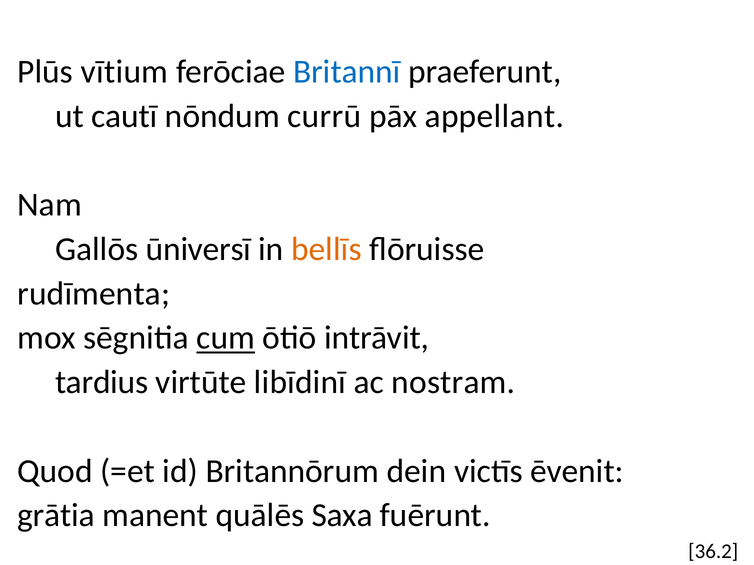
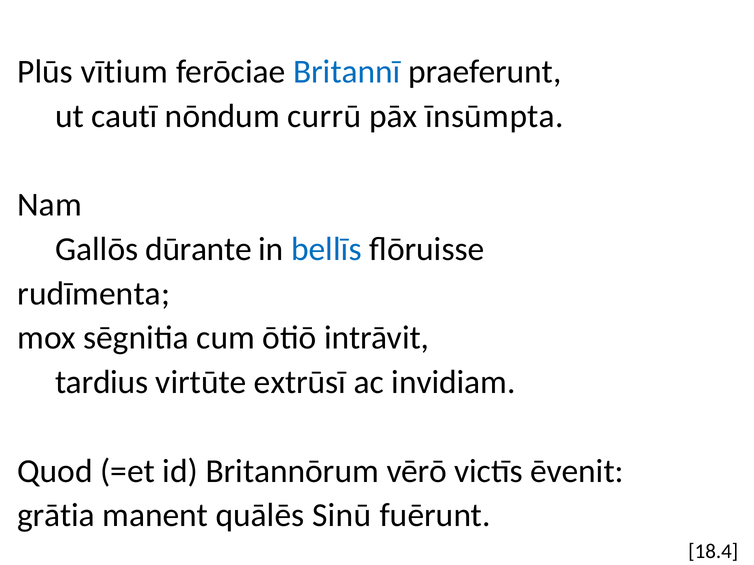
appellant: appellant -> īnsūmpta (494, 116)
ūniversī: ūniversī -> dūrante (198, 249)
bellīs colour: orange -> blue (326, 249)
cum underline: present -> none (226, 338)
libīdinī: libīdinī -> extrūsī (300, 383)
nostram: nostram -> invidiam (454, 383)
dein: dein -> vērō (417, 471)
Saxa: Saxa -> Sinū (342, 516)
36.2: 36.2 -> 18.4 (713, 552)
